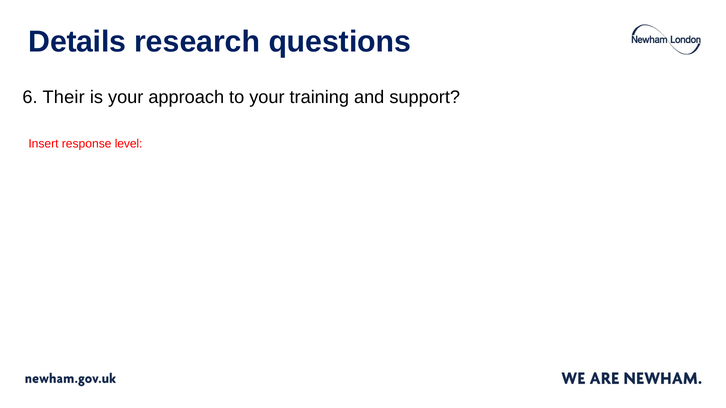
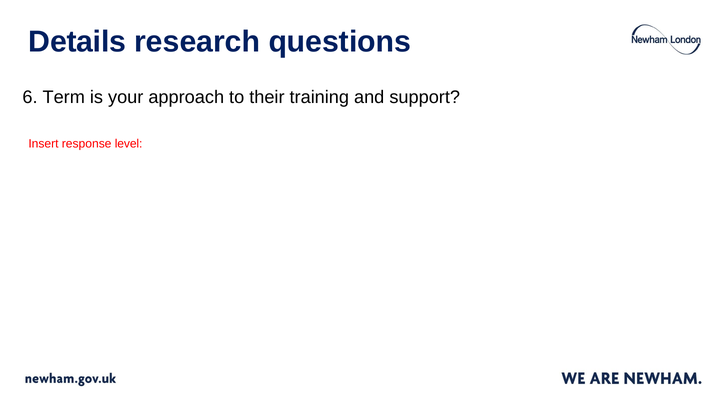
Their: Their -> Term (64, 97)
to your: your -> their (267, 97)
